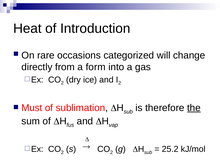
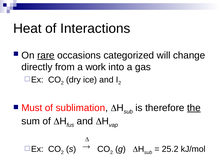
Introduction: Introduction -> Interactions (95, 28)
rare underline: none -> present (46, 55)
form: form -> work (96, 67)
